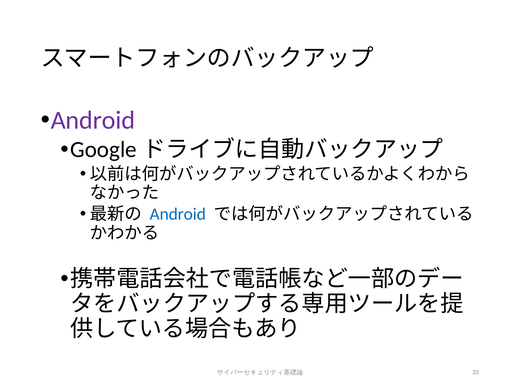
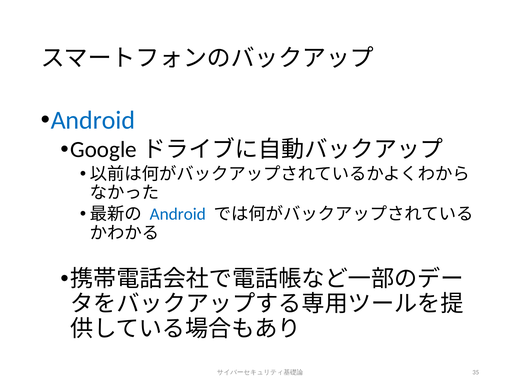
Android colour: purple -> blue (93, 120)
